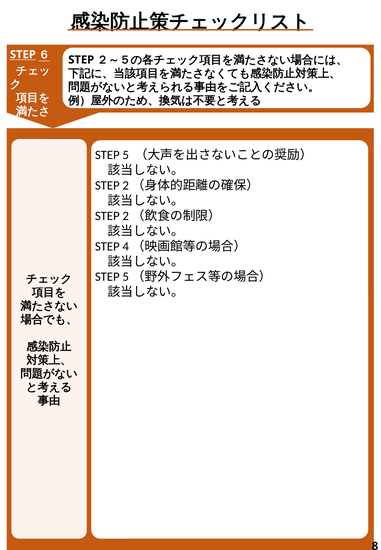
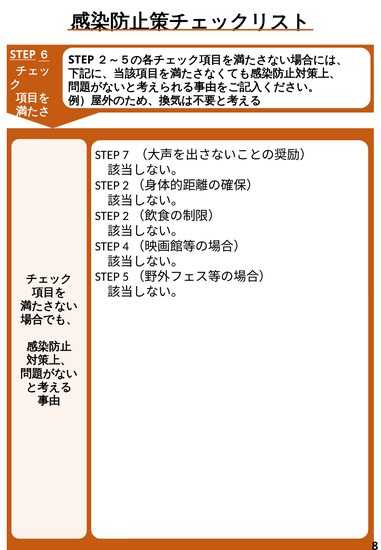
5: 5 -> 7 (126, 155)
